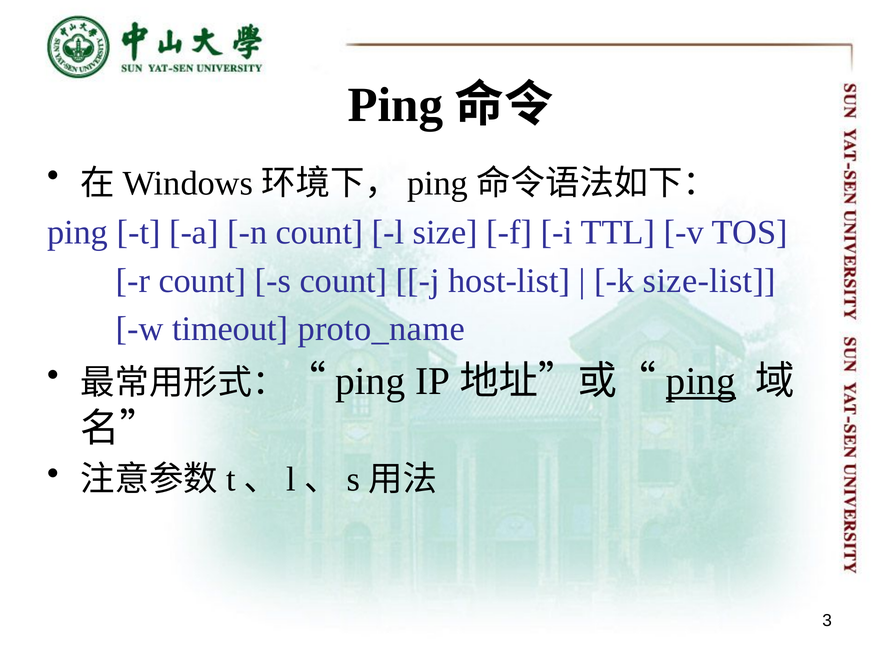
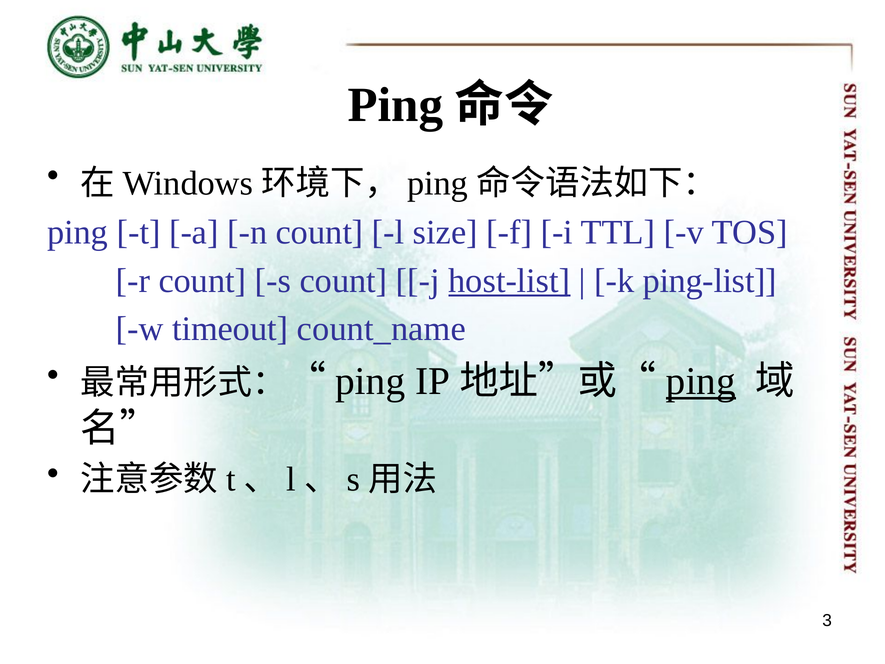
host-list underline: none -> present (509, 281)
size-list: size-list -> ping-list (710, 281)
proto_name: proto_name -> count_name (381, 329)
